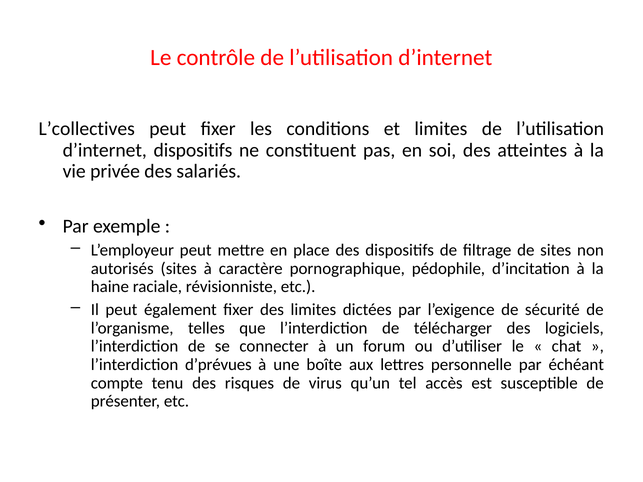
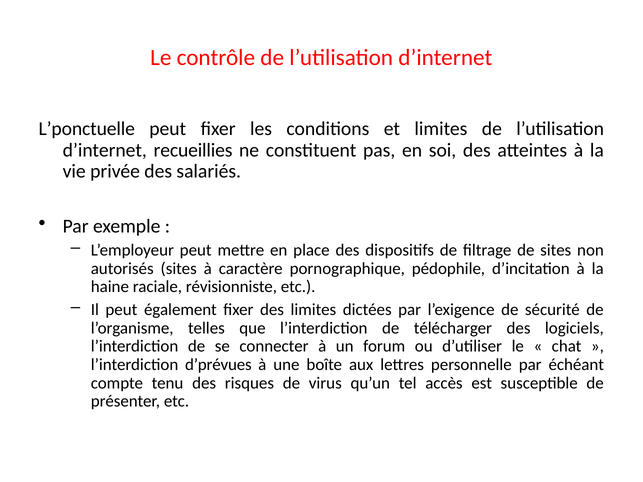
L’collectives: L’collectives -> L’ponctuelle (87, 129)
d’internet dispositifs: dispositifs -> recueillies (193, 150)
